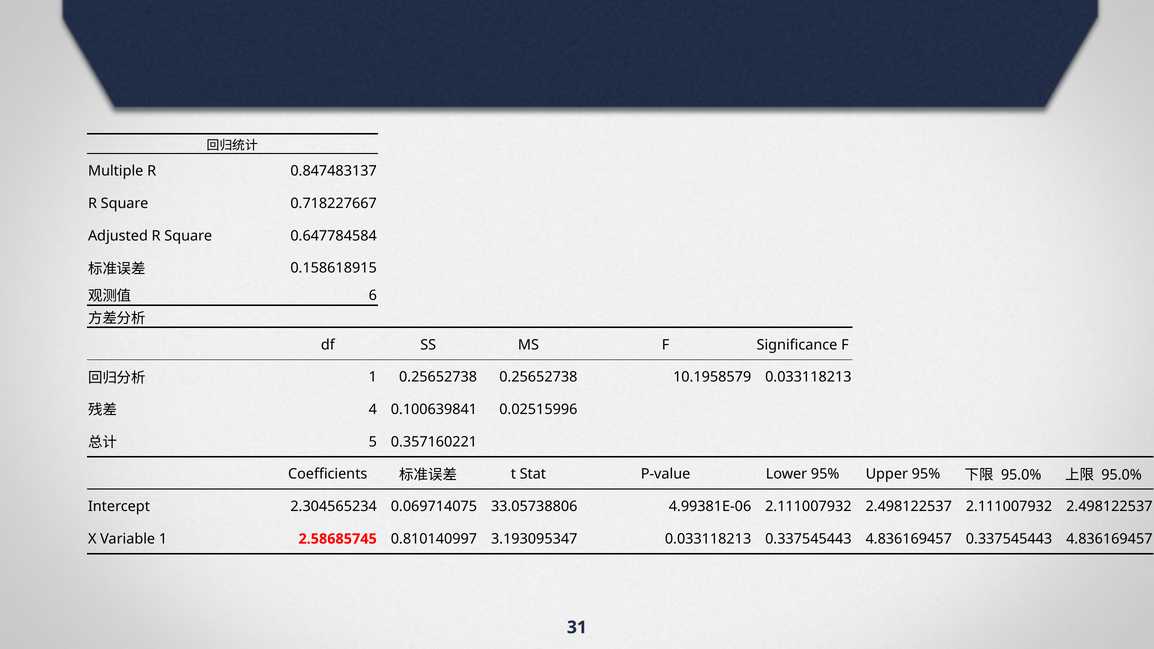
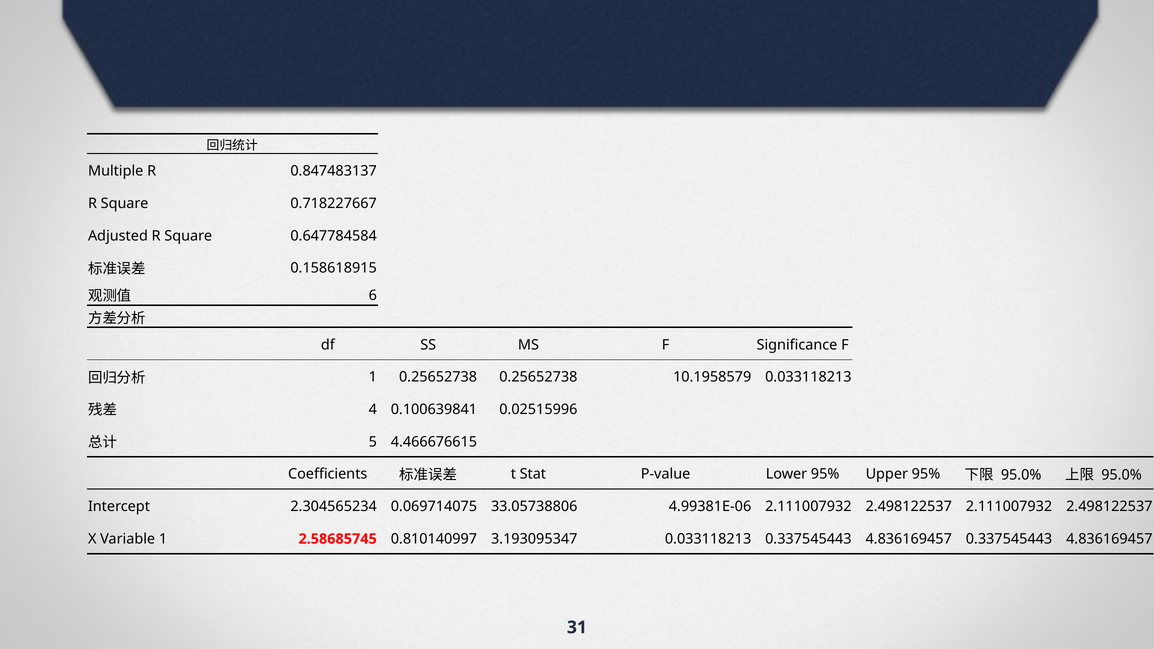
0.357160221: 0.357160221 -> 4.466676615 (434, 442)
